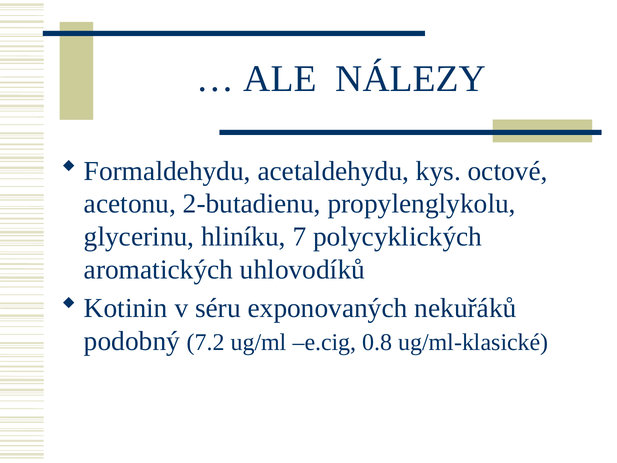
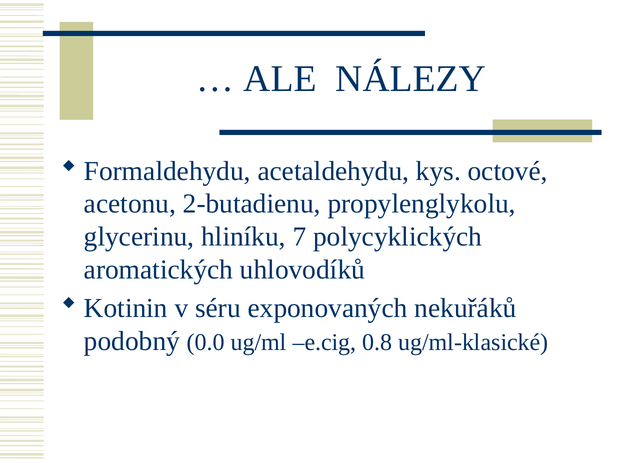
7.2: 7.2 -> 0.0 (206, 342)
